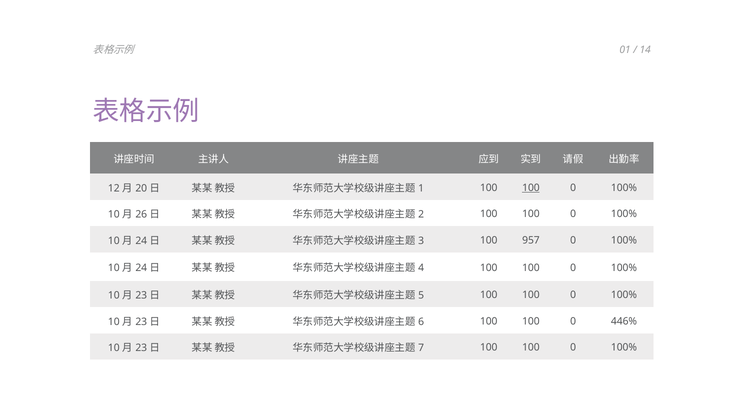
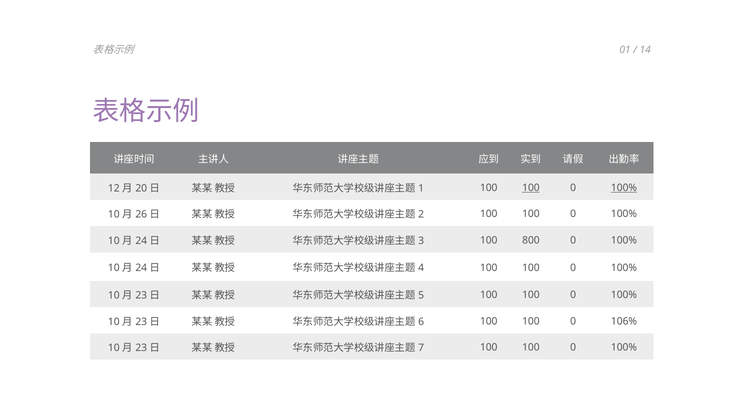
100% underline: none -> present (624, 188)
957: 957 -> 800 (531, 241)
446%: 446% -> 106% (624, 322)
